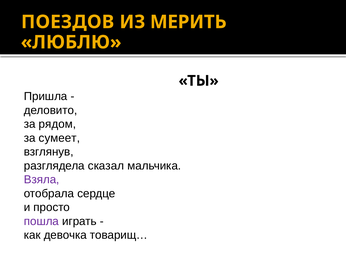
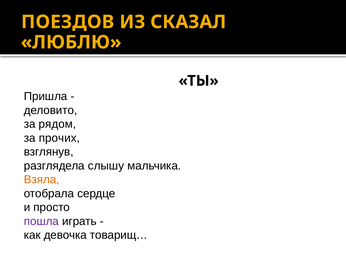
МЕРИТЬ: МЕРИТЬ -> СКАЗАЛ (188, 22)
сумеет: сумеет -> прочих (59, 138)
сказал: сказал -> слышу (106, 165)
Взяла colour: purple -> orange (42, 179)
